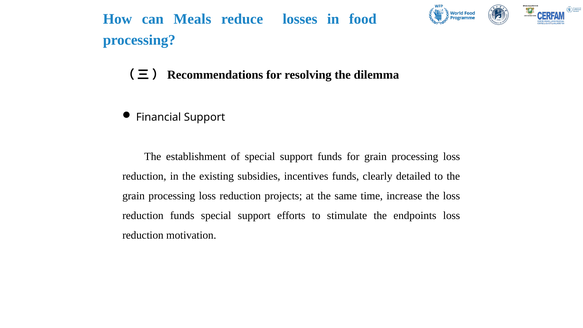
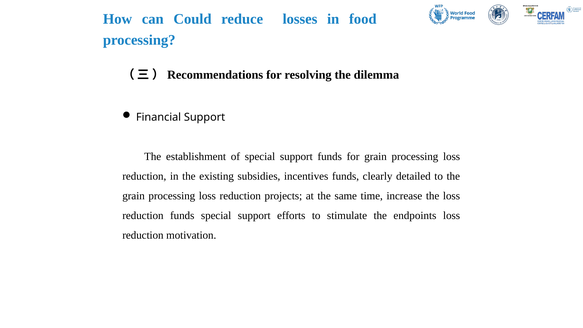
Meals: Meals -> Could (193, 19)
